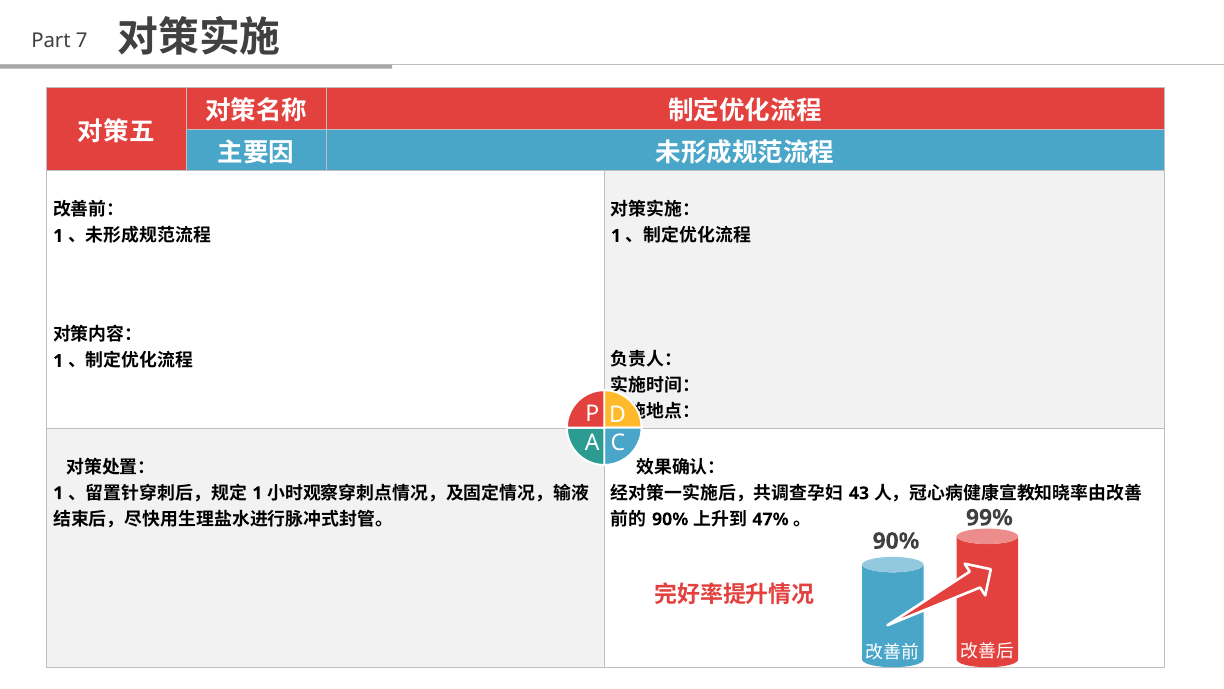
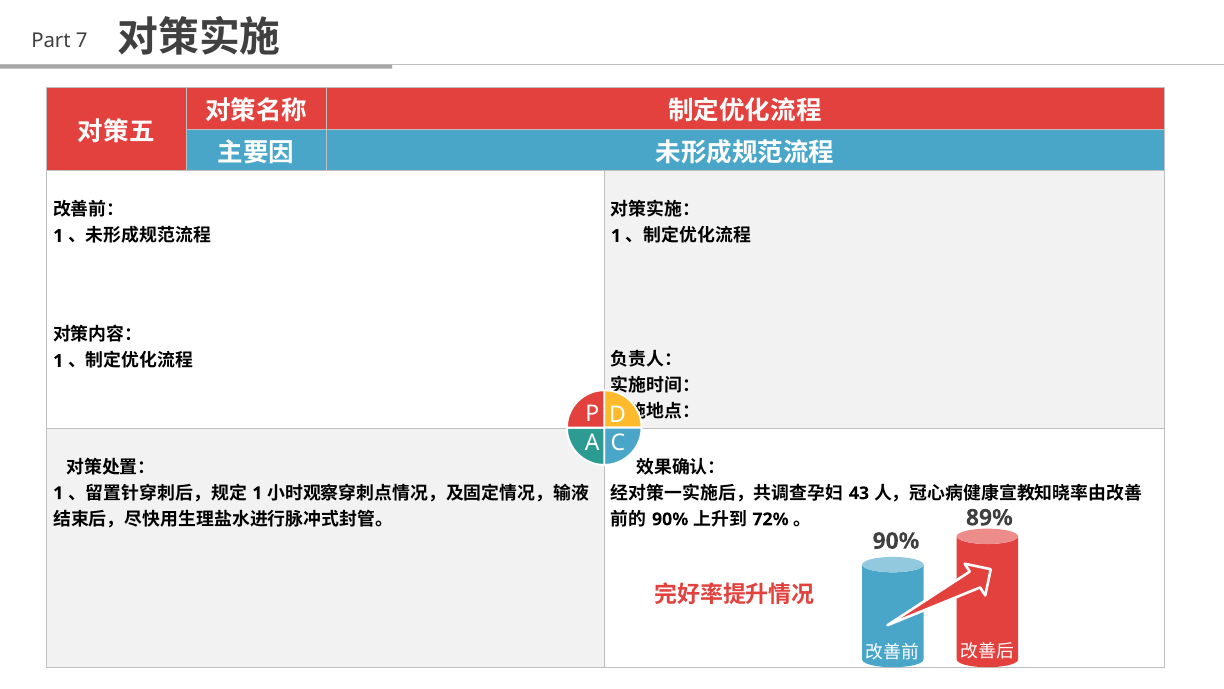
47%: 47% -> 72% (771, 519)
99%: 99% -> 89% (989, 517)
